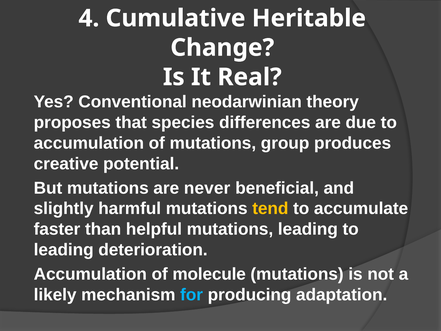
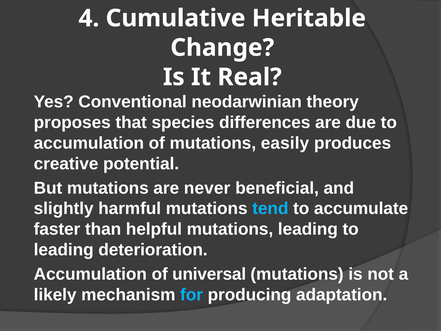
group: group -> easily (285, 143)
tend colour: yellow -> light blue (270, 208)
molecule: molecule -> universal (209, 274)
